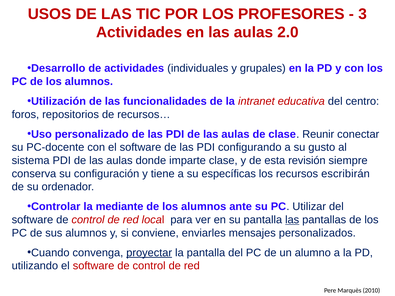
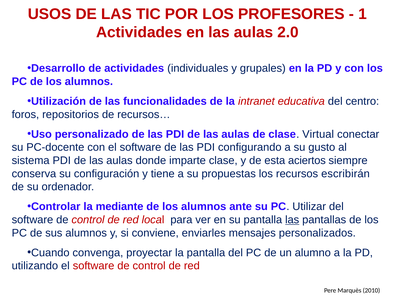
3: 3 -> 1 (363, 14)
Reunir: Reunir -> Virtual (318, 134)
revisión: revisión -> aciertos (307, 161)
específicas: específicas -> propuestas (229, 174)
proyectar underline: present -> none (149, 253)
